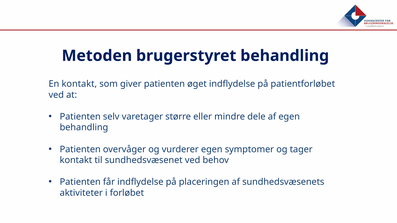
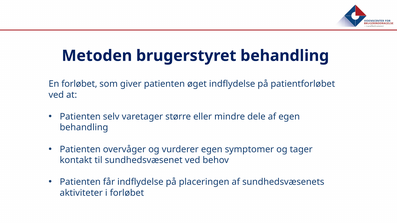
En kontakt: kontakt -> forløbet (79, 84)
